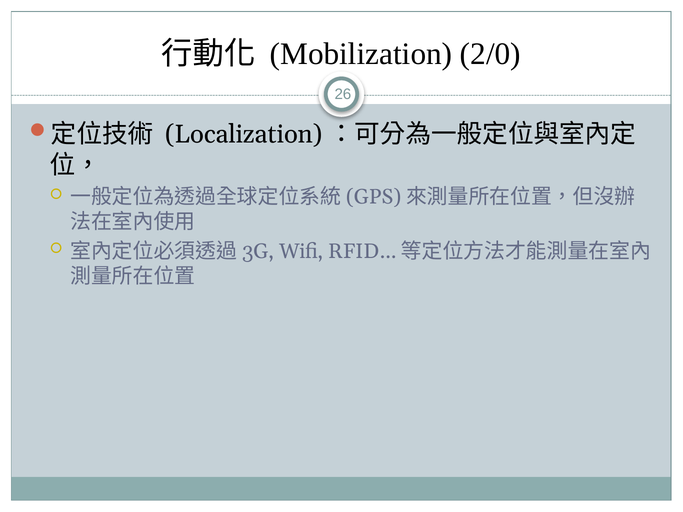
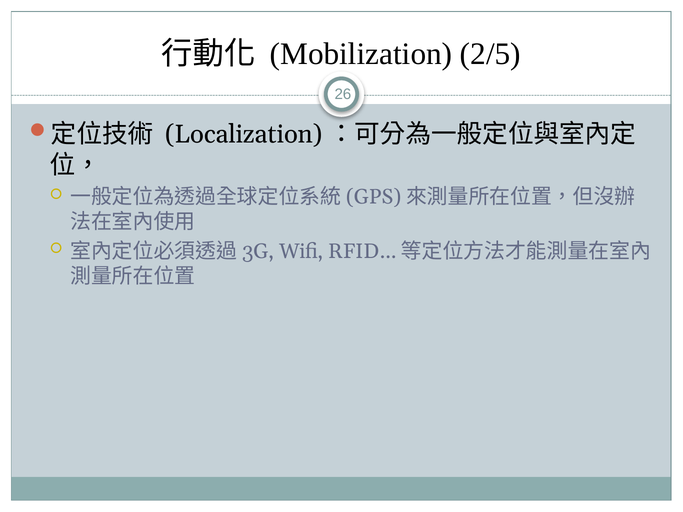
2/0: 2/0 -> 2/5 (490, 54)
